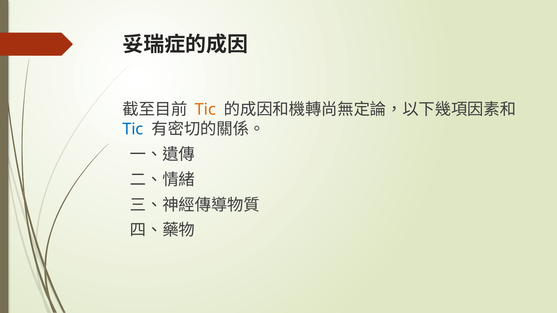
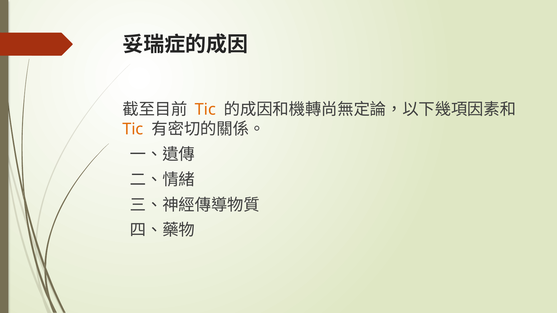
Tic colour: blue -> orange (133, 129)
